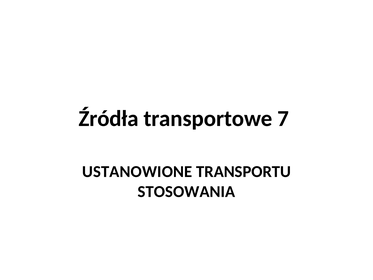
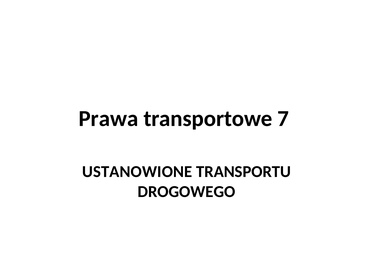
Źródła: Źródła -> Prawa (108, 118)
STOSOWANIA: STOSOWANIA -> DROGOWEGO (186, 191)
